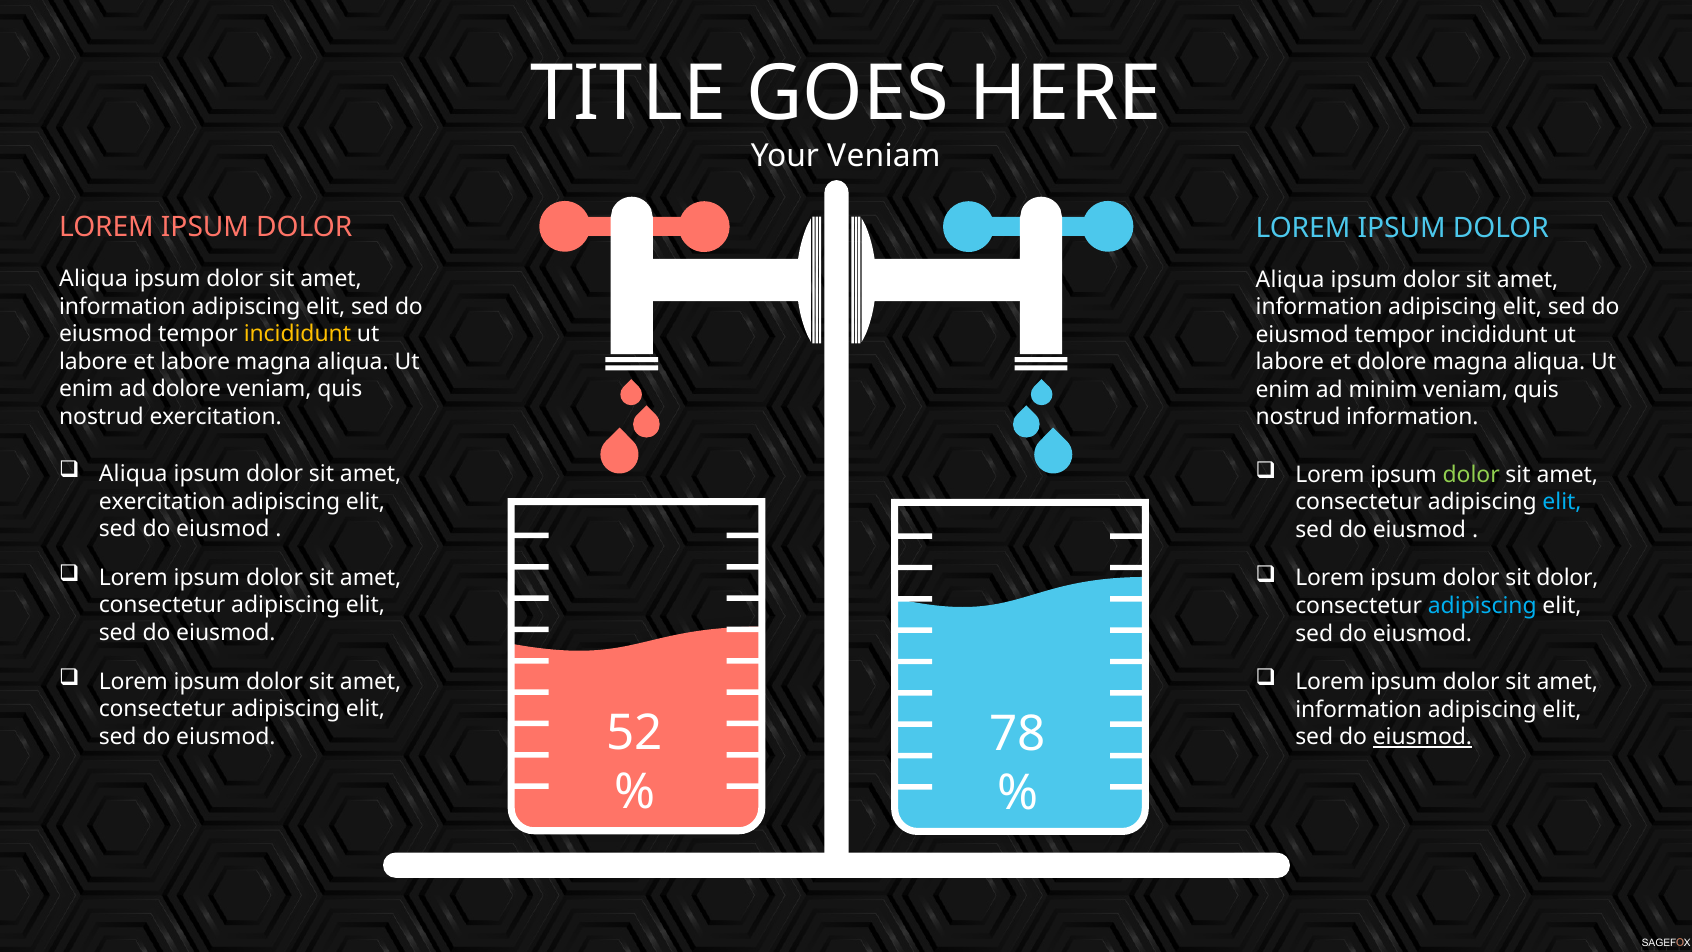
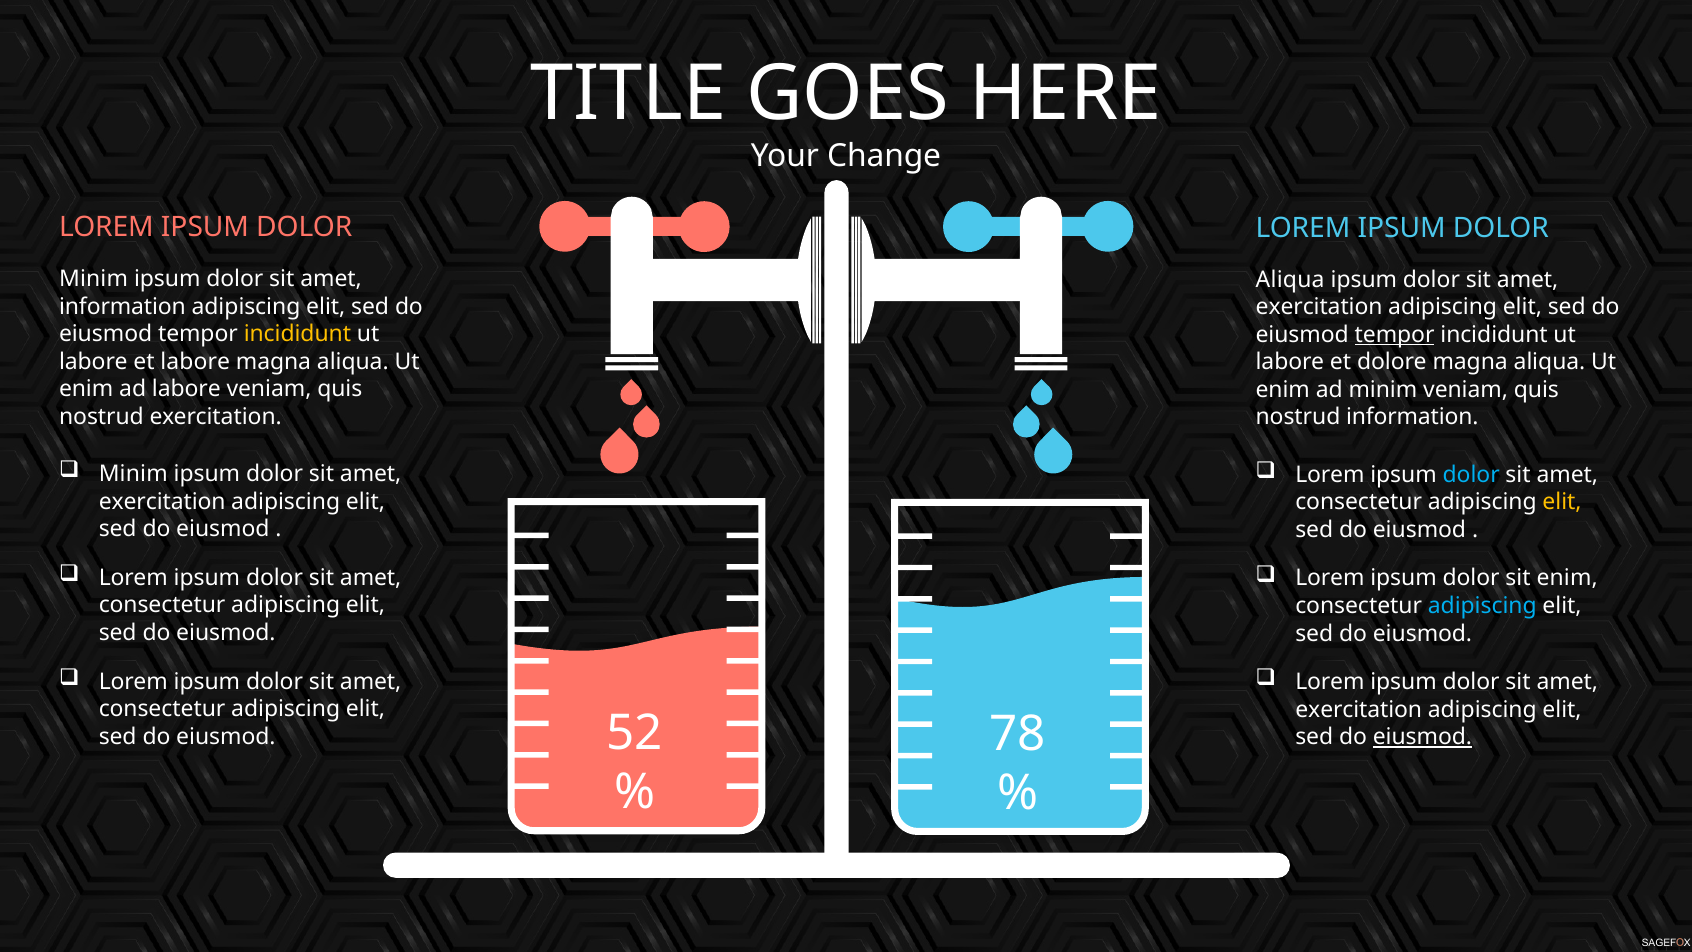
Your Veniam: Veniam -> Change (884, 156)
Aliqua: Aliqua -> Minim (94, 279)
information: information -> exercitation (1319, 307)
tempor underline: none -> present (1395, 335)
ad dolore: dolore -> labore (186, 389)
Aliqua: Aliqua -> Minim (133, 474)
dolor colour: light green -> light blue (1471, 474)
elit colour: light blue -> yellow (1562, 502)
sit dolor: dolor -> enim (1567, 578)
information: information -> exercitation (1359, 710)
